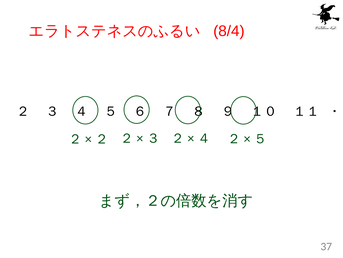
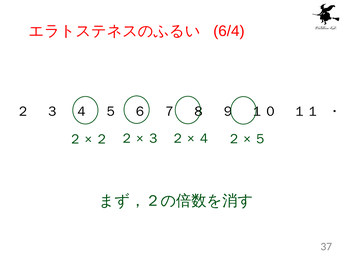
8/4: 8/4 -> 6/4 (229, 31)
